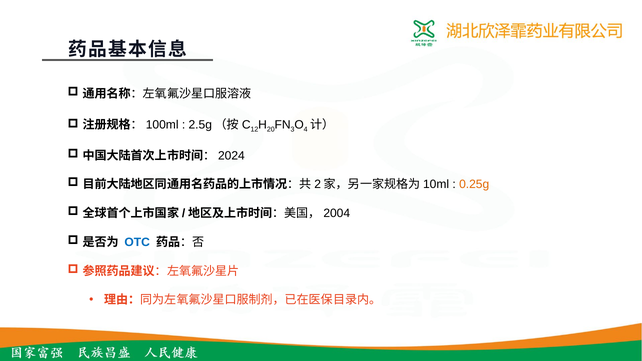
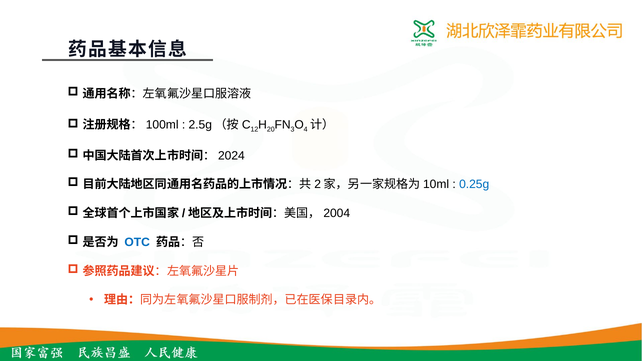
0.25g colour: orange -> blue (474, 184)
